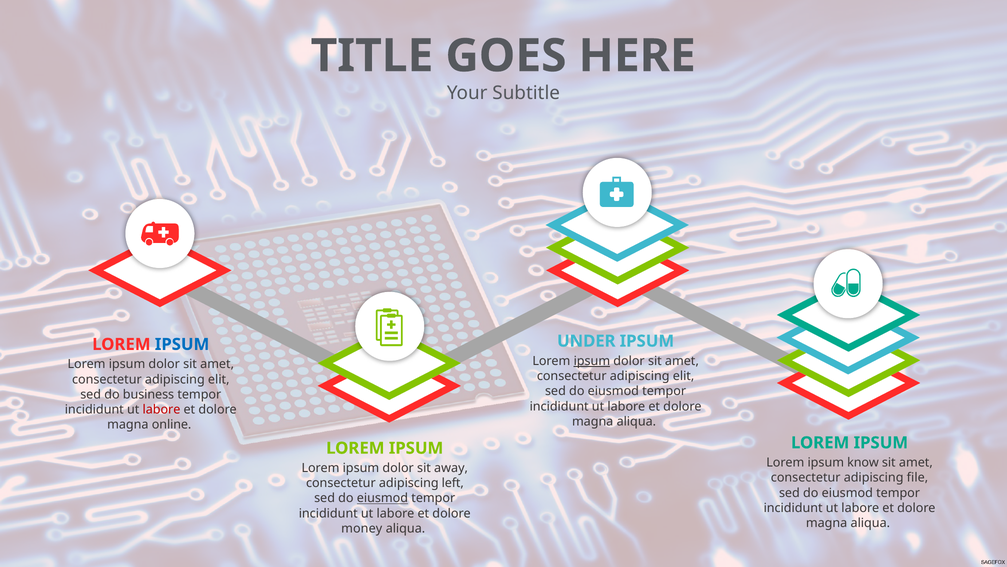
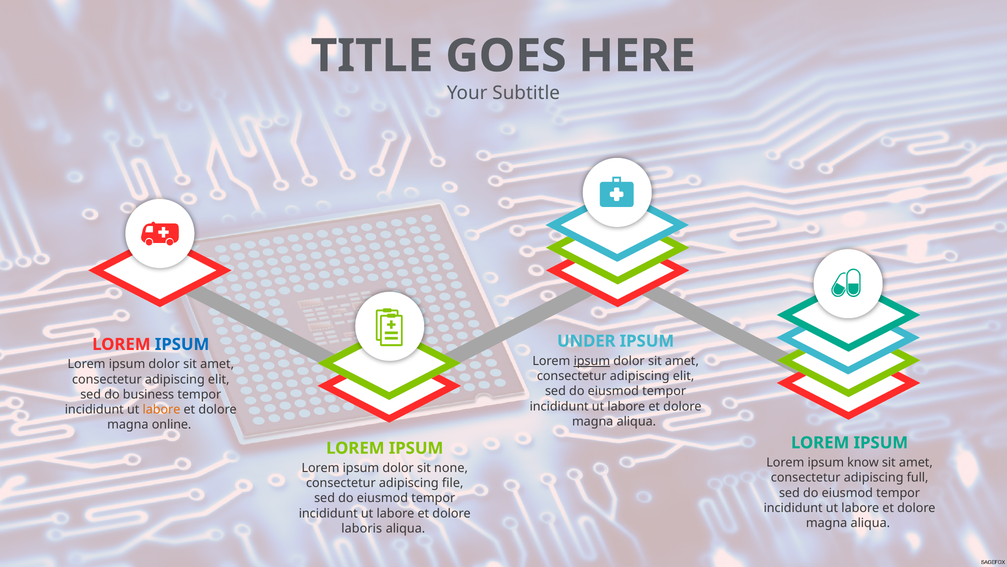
labore colour: red -> orange (161, 409)
away: away -> none (451, 468)
file: file -> full (918, 477)
left: left -> file (453, 483)
eiusmod underline: present -> none (382, 498)
money: money -> laboris (362, 528)
